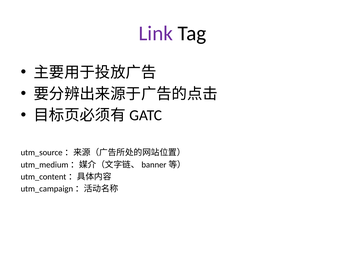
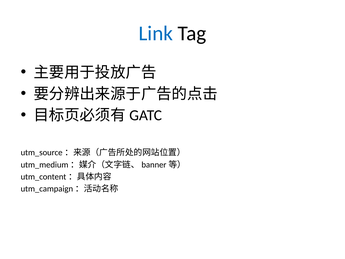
Link colour: purple -> blue (156, 33)
